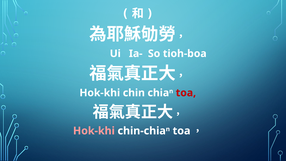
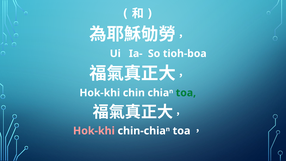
toa colour: red -> green (186, 93)
